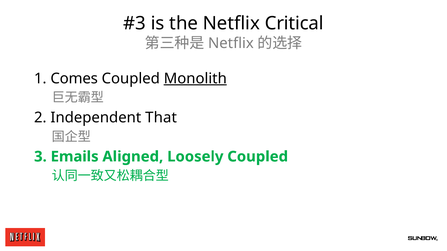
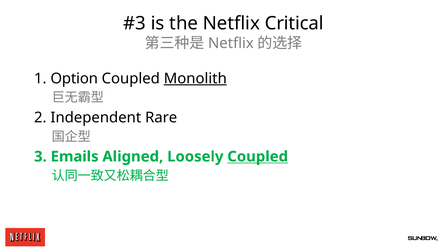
Comes: Comes -> Option (74, 79)
That: That -> Rare (161, 118)
Coupled underline: none -> present (258, 157)
